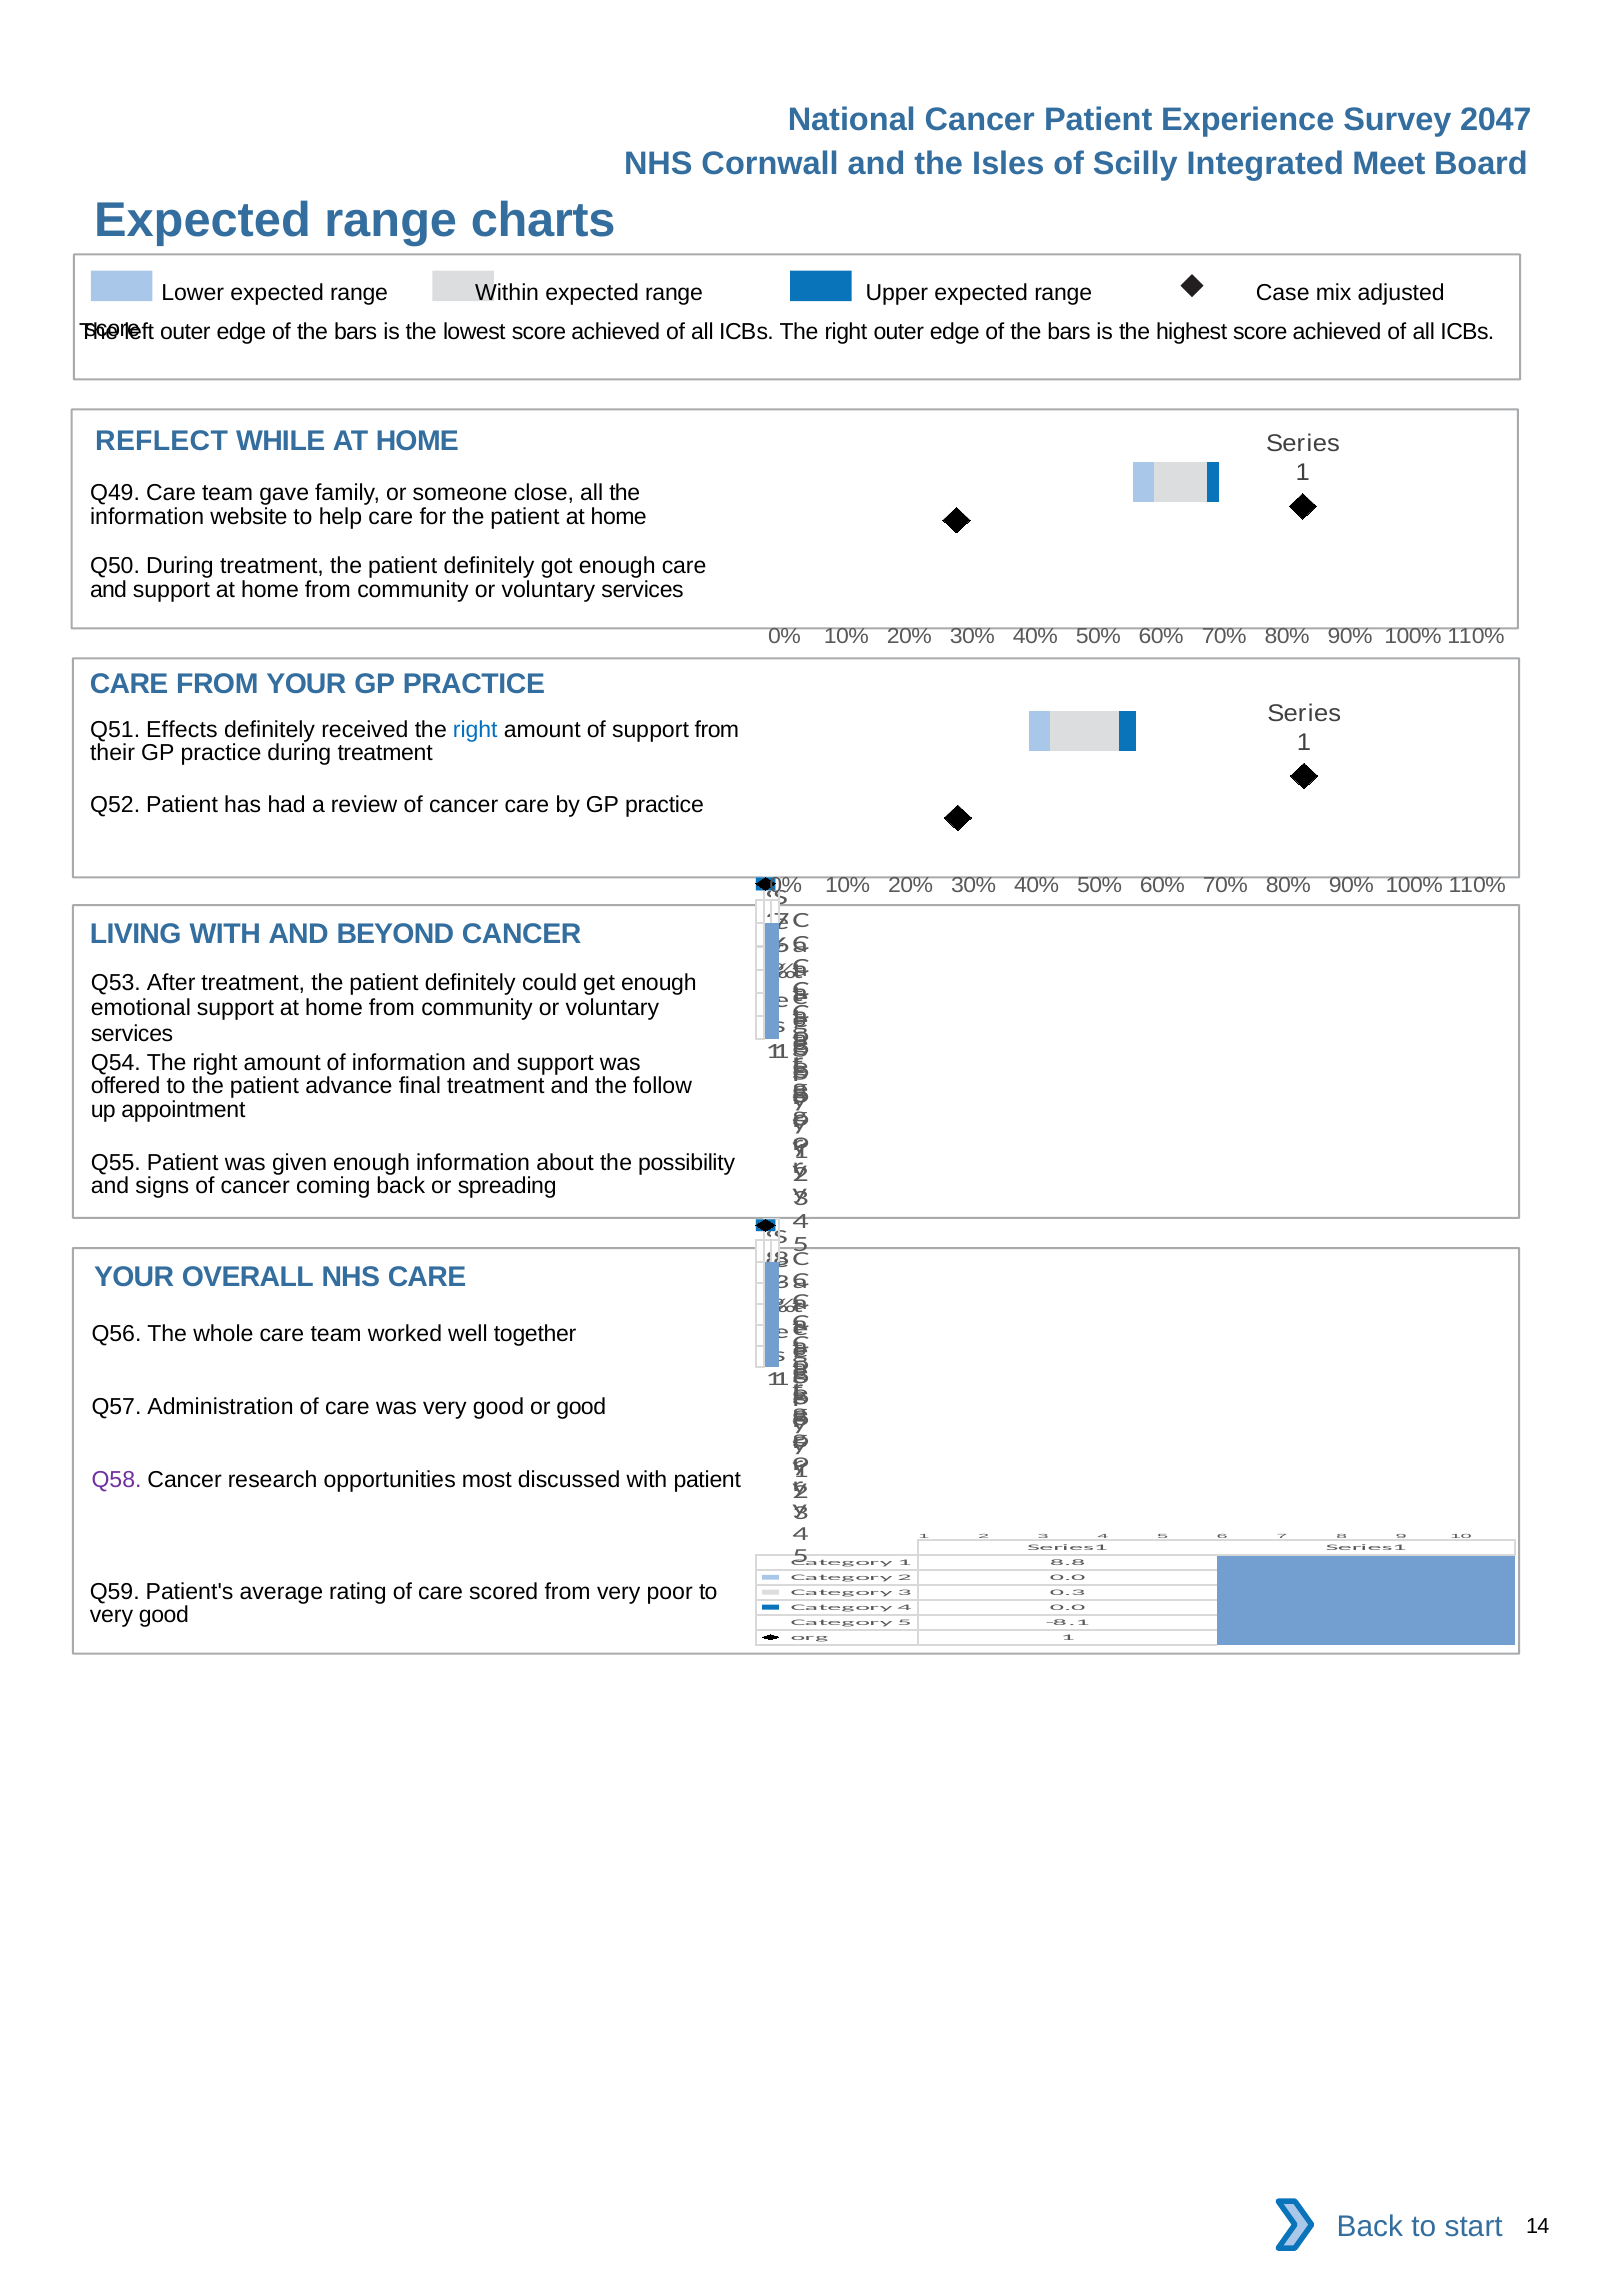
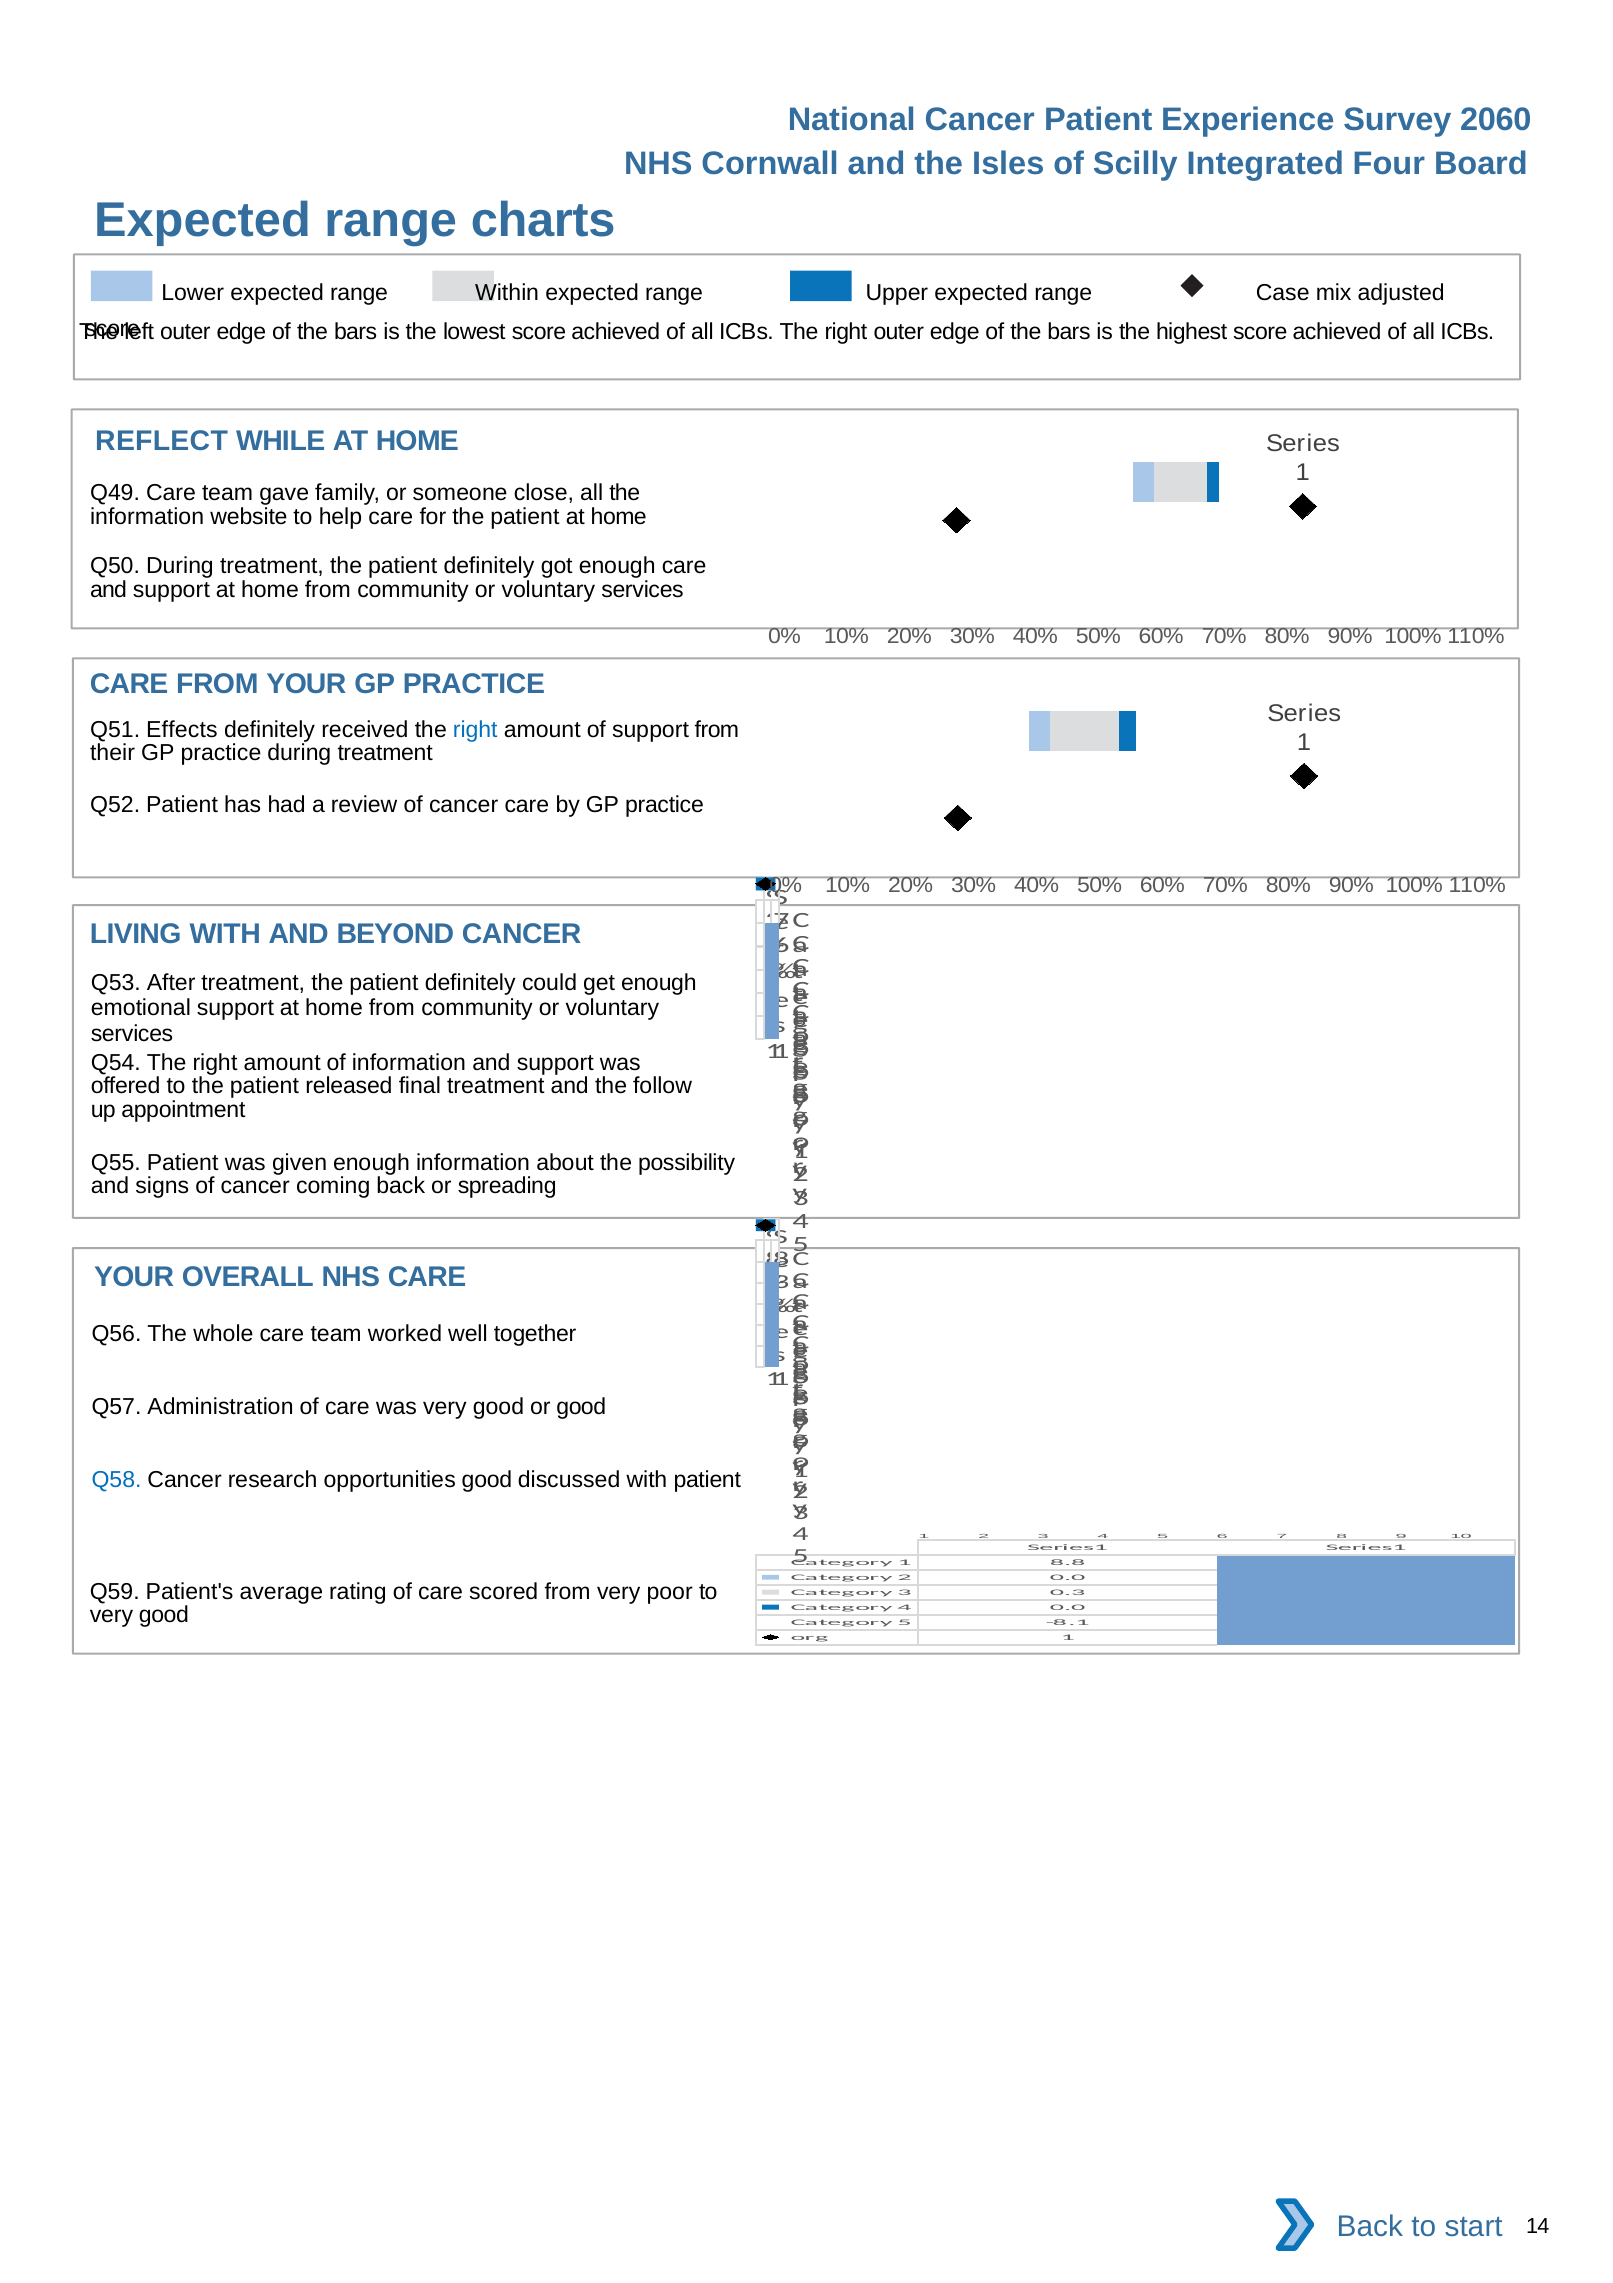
2047: 2047 -> 2060 (1496, 120)
Meet: Meet -> Four (1389, 164)
advance: advance -> released (349, 1086)
Q58 colour: purple -> blue (117, 1479)
opportunities most: most -> good (487, 1479)
